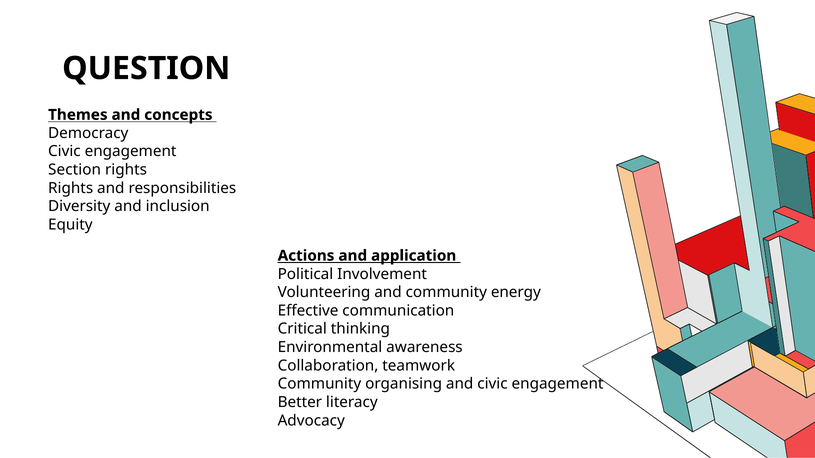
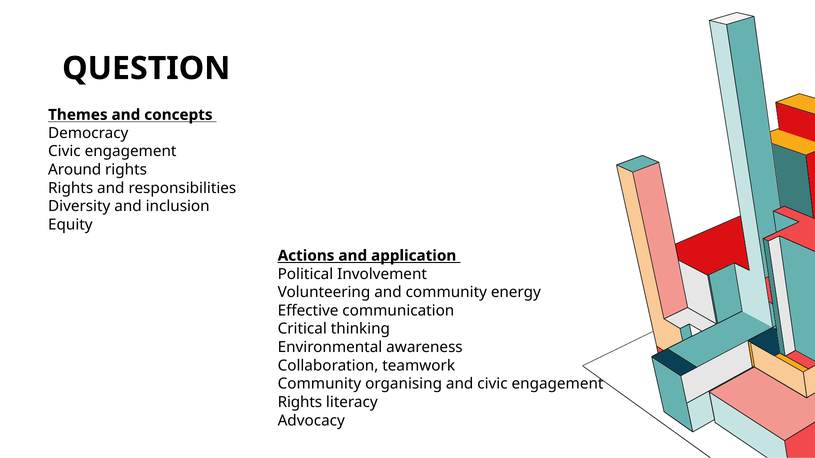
Section: Section -> Around (75, 170)
Better: Better -> Rights (300, 403)
